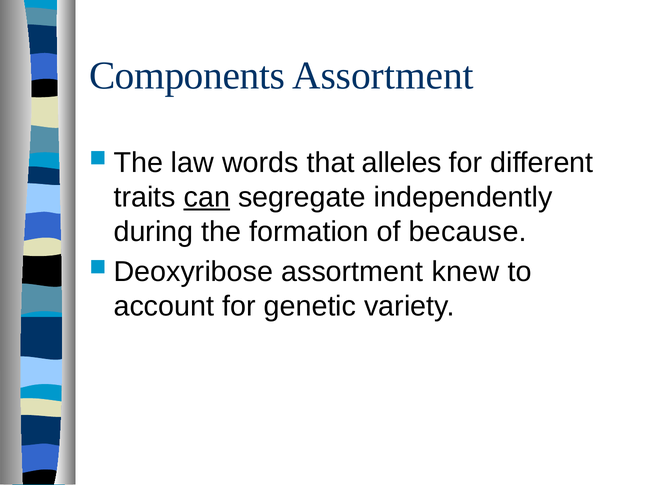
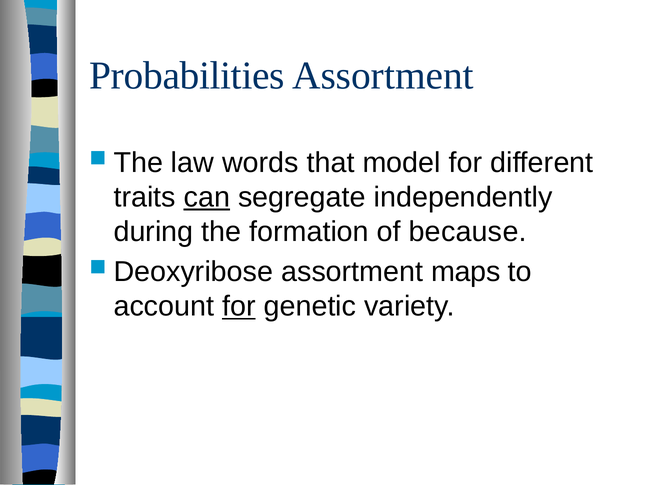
Components: Components -> Probabilities (187, 75)
alleles: alleles -> model (402, 162)
knew: knew -> maps (466, 272)
for underline: none -> present (239, 306)
